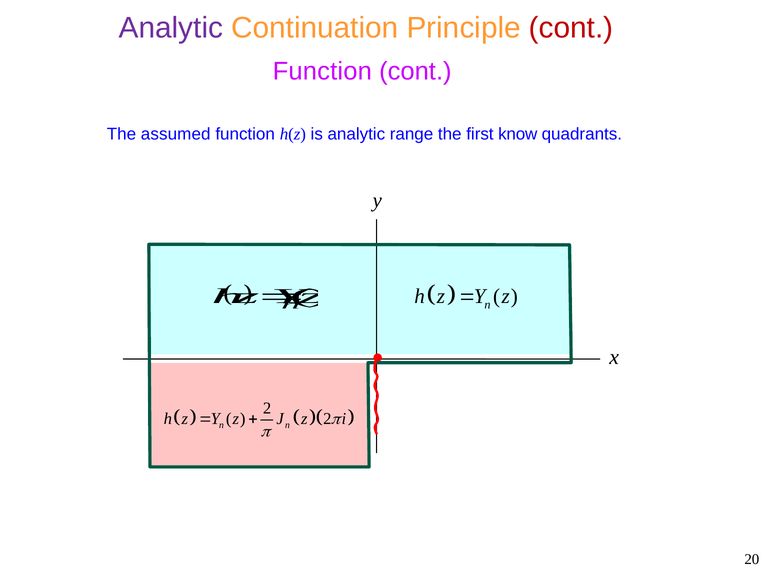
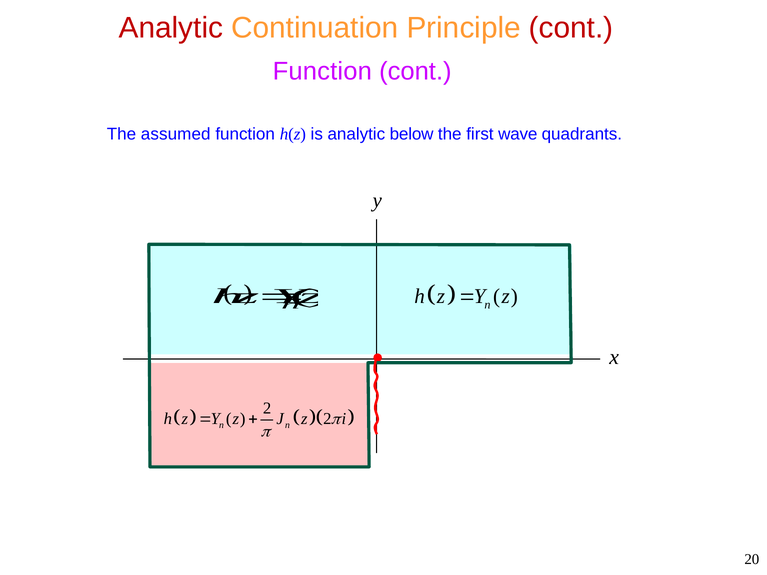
Analytic colour: purple -> red (171, 28)
range: range -> below (412, 134)
know: know -> wave (518, 134)
